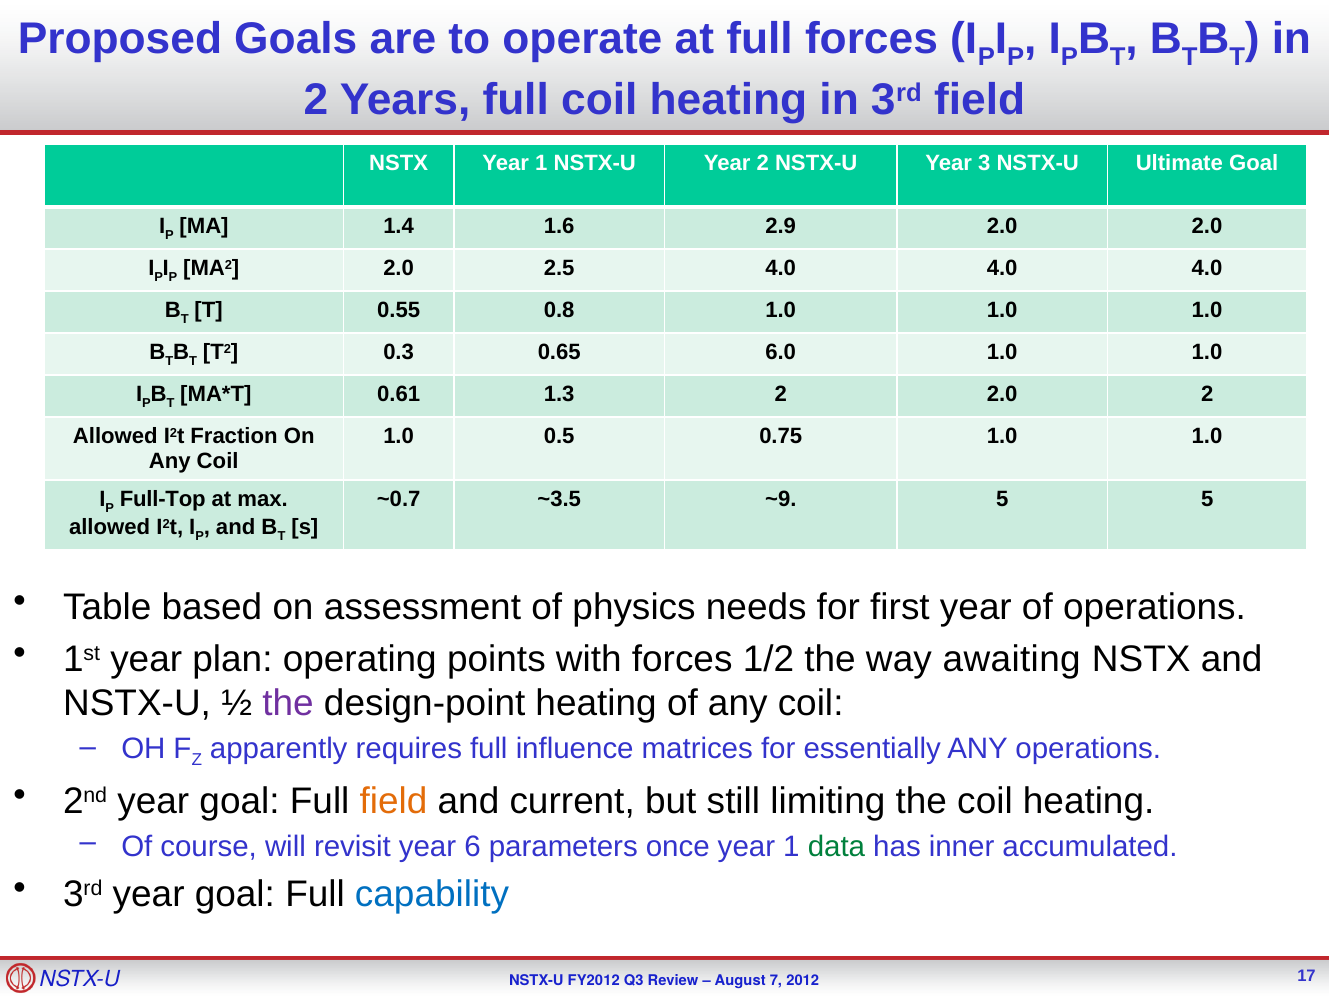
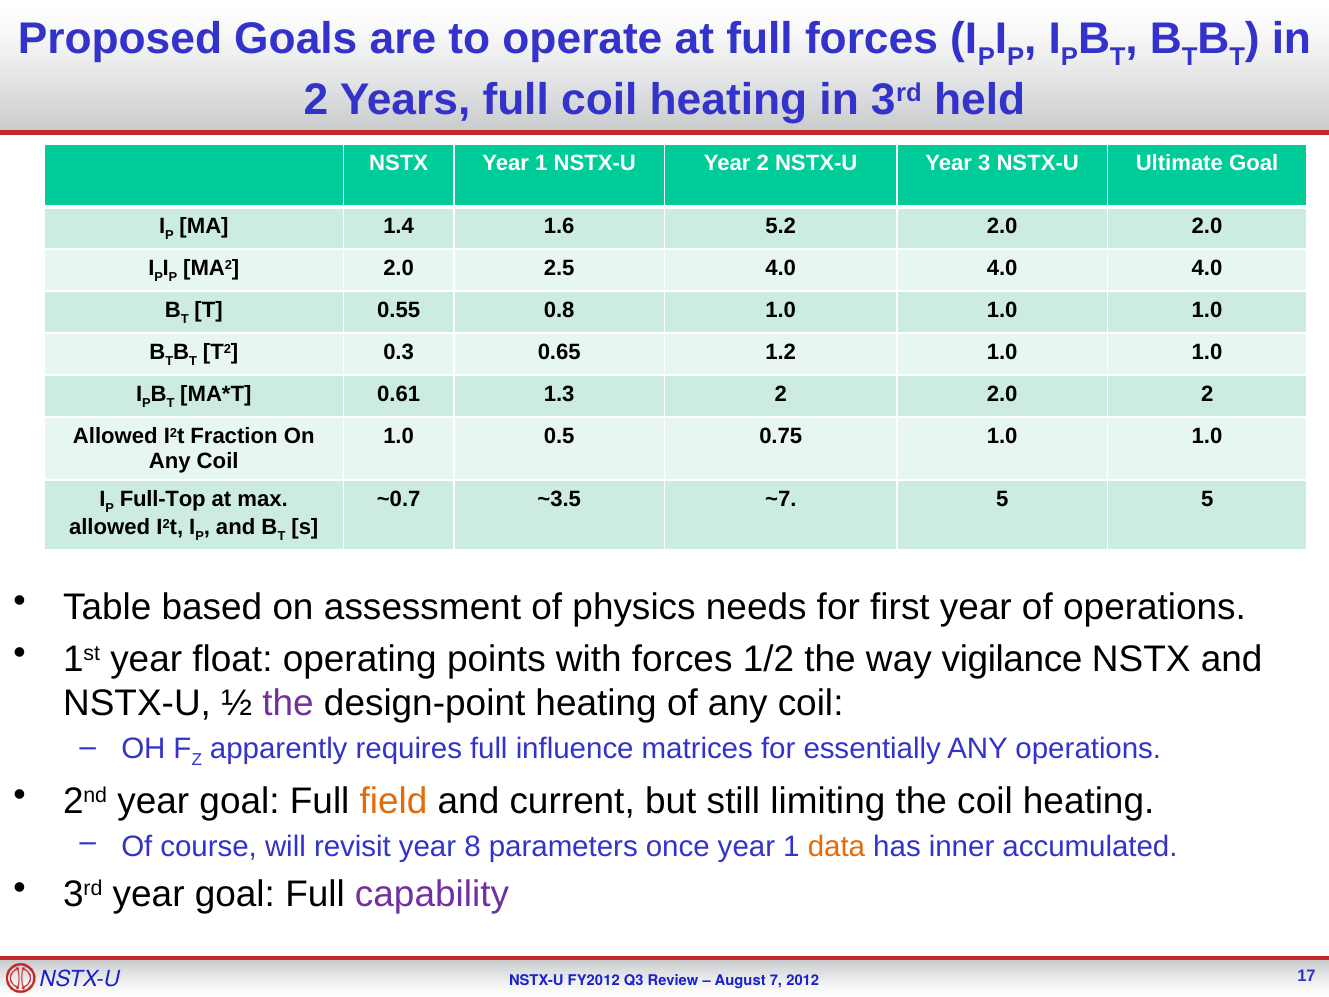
3rd field: field -> held (980, 100)
2.9: 2.9 -> 5.2 (781, 226)
6.0: 6.0 -> 1.2 (781, 352)
~9: ~9 -> ~7 (781, 499)
plan: plan -> float (232, 659)
awaiting: awaiting -> vigilance (1012, 659)
6: 6 -> 8 (473, 846)
data colour: green -> orange (836, 846)
capability colour: blue -> purple (432, 894)
